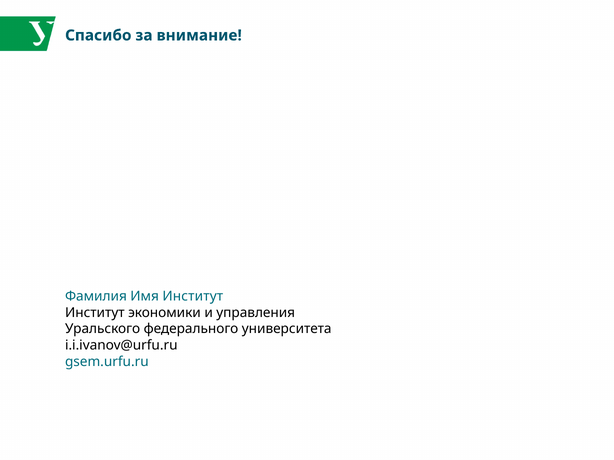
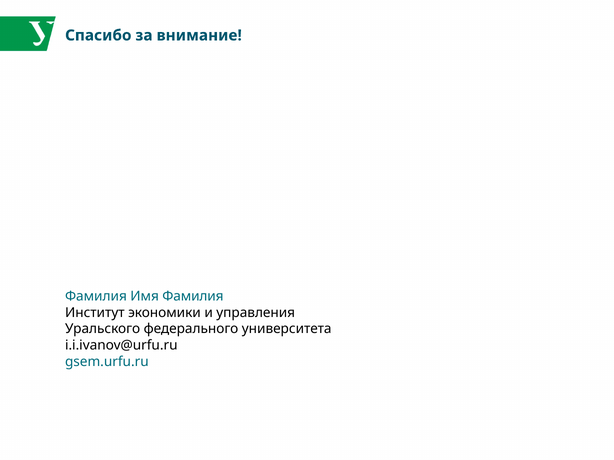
Имя Институт: Институт -> Фамилия (193, 296)
